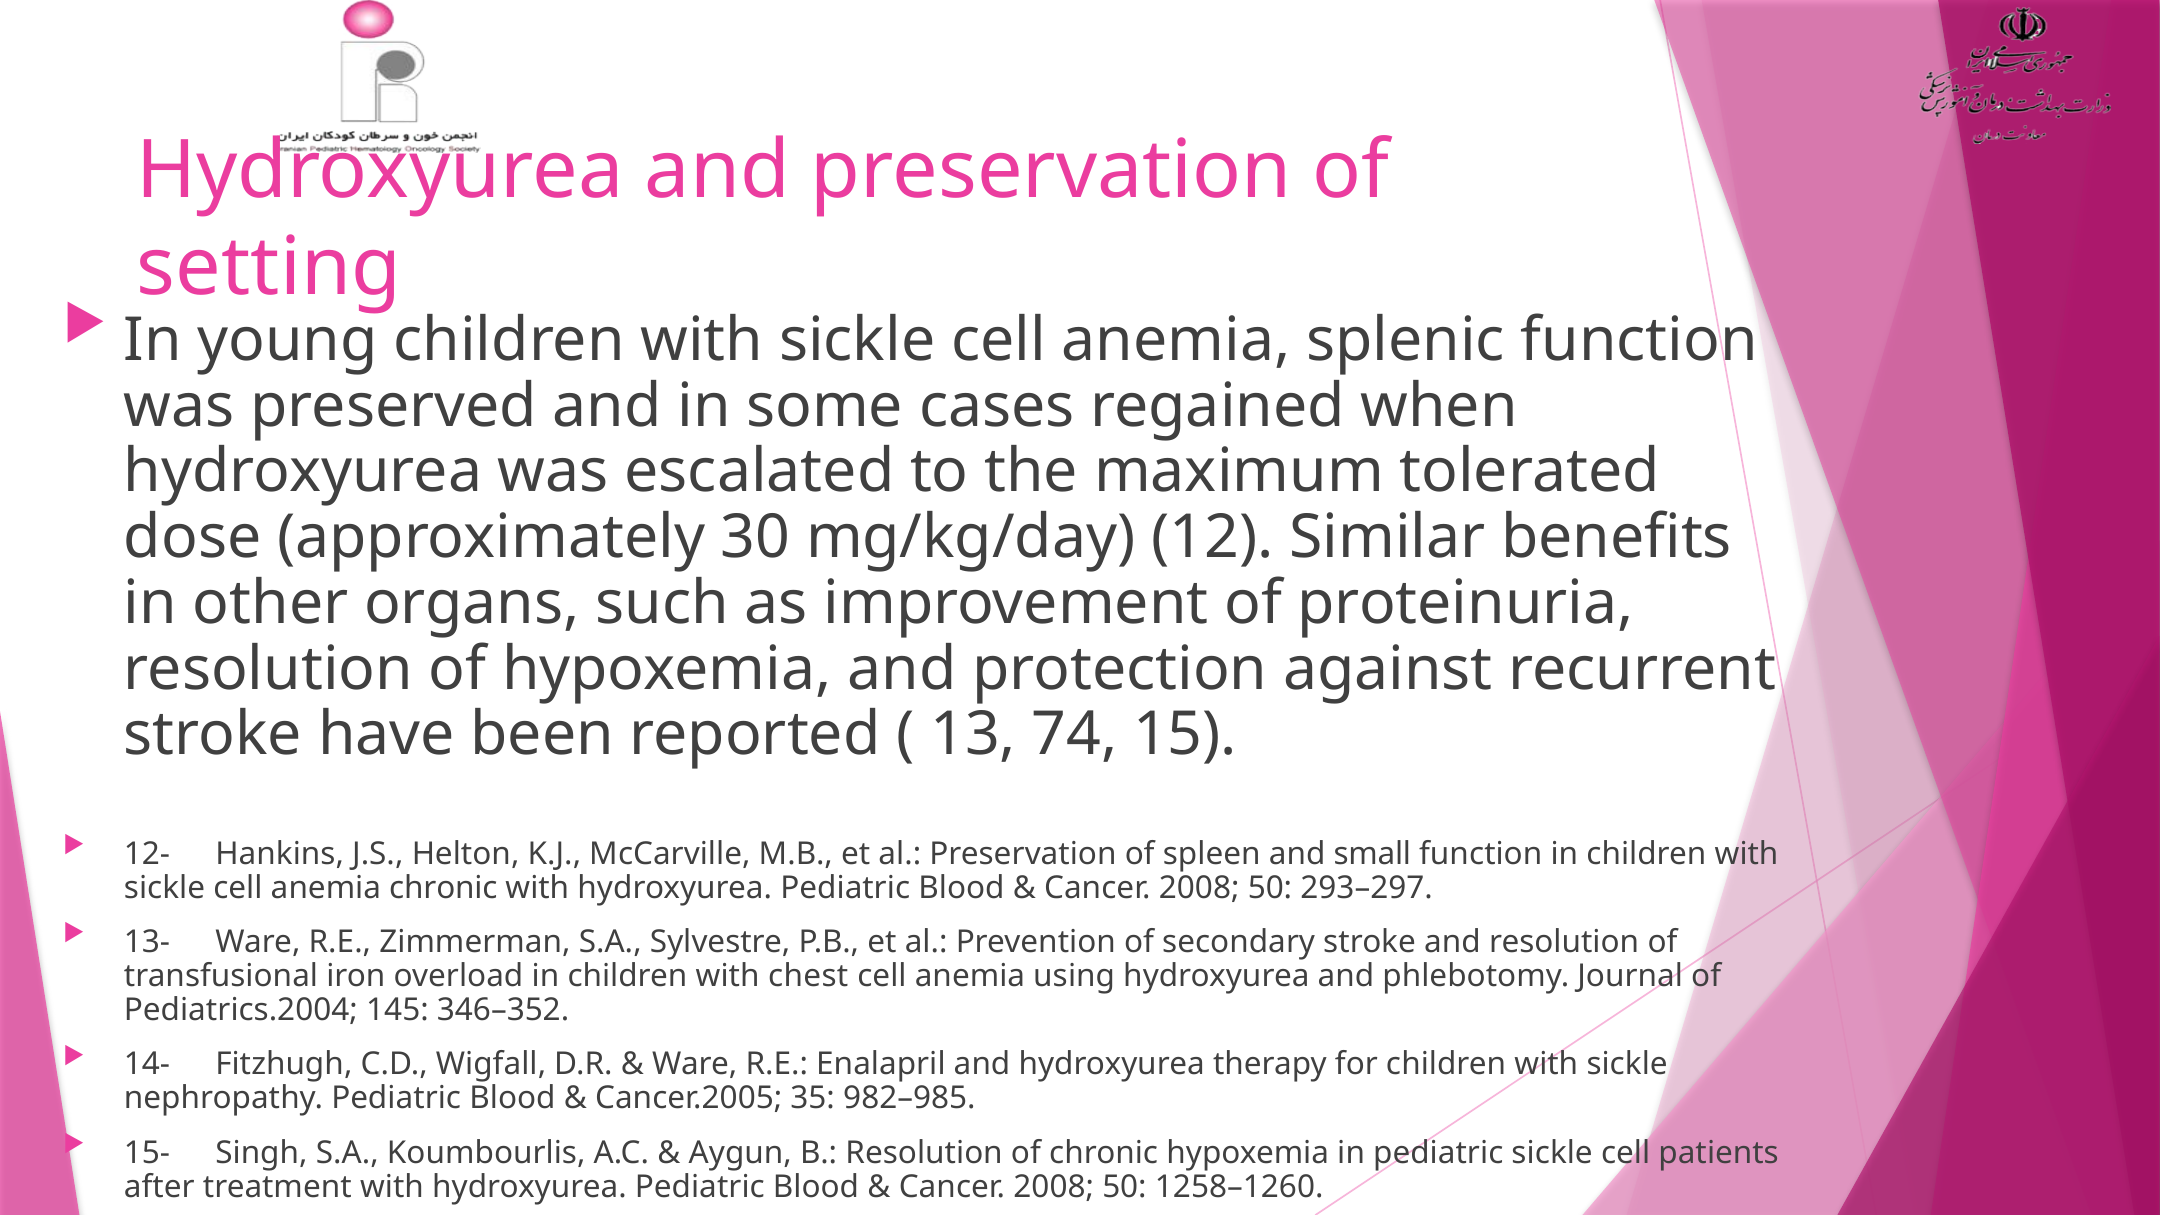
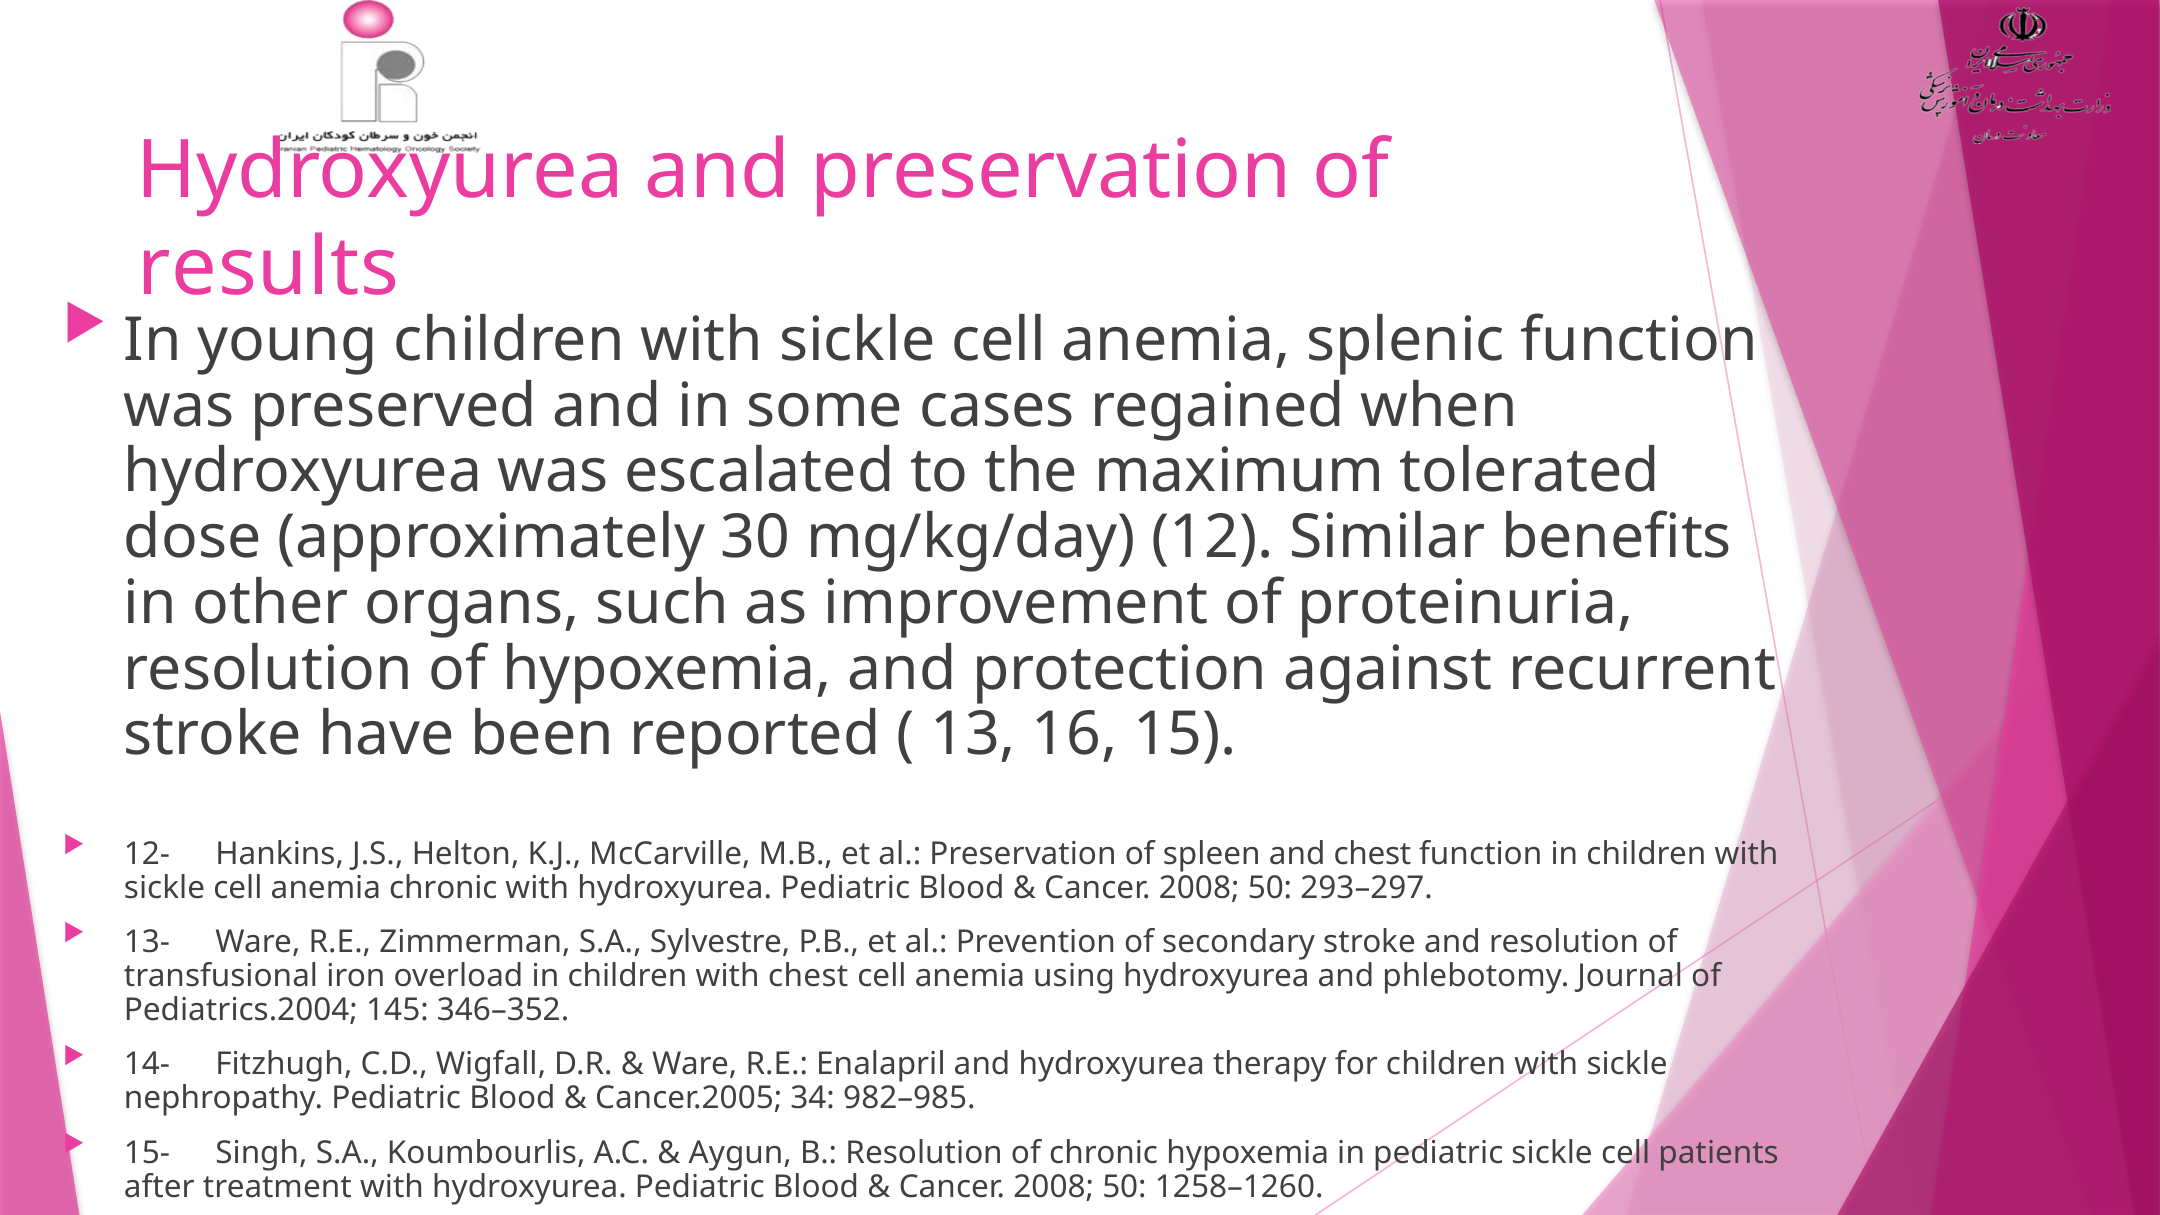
setting: setting -> results (269, 268)
74: 74 -> 16 (1075, 735)
and small: small -> chest (1372, 854)
35: 35 -> 34 (813, 1098)
